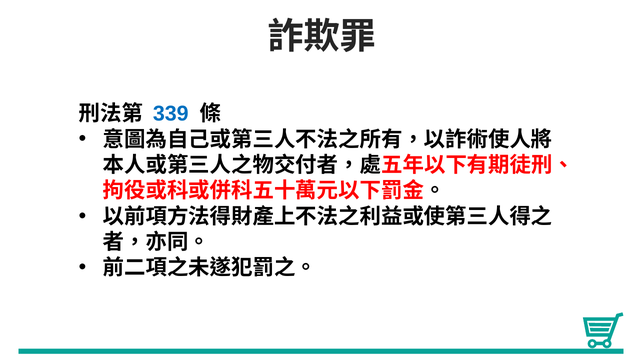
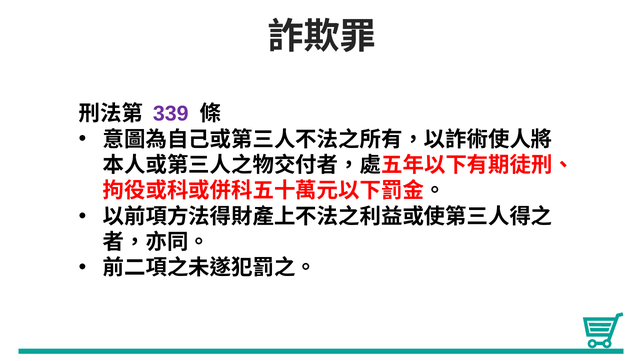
339 colour: blue -> purple (171, 114)
